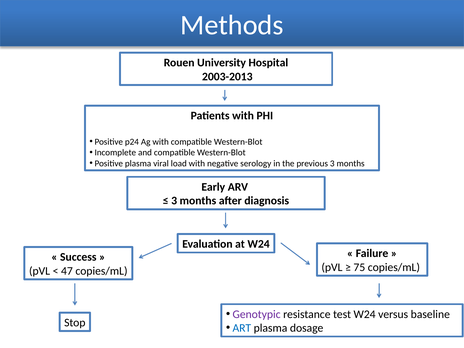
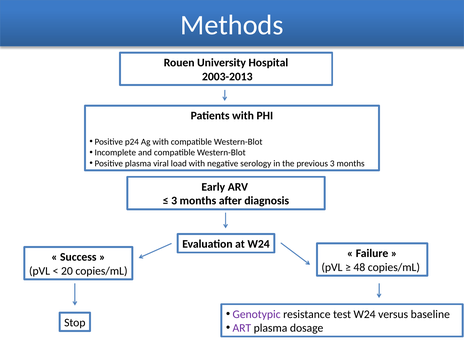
75: 75 -> 48 (359, 267)
47: 47 -> 20 (67, 271)
ART colour: blue -> purple (242, 328)
